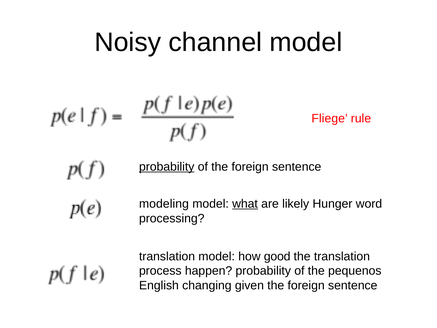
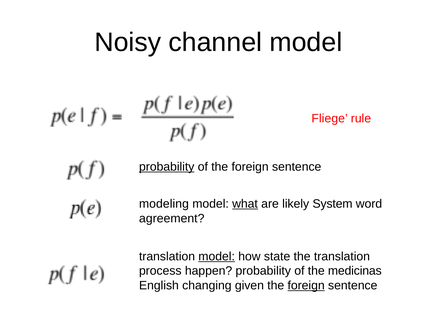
Hunger: Hunger -> System (333, 204)
processing: processing -> agreement (172, 218)
model underline: none -> present (217, 256)
good: good -> state (277, 256)
pequenos: pequenos -> medicinas (355, 271)
foreign underline: none -> present (306, 285)
